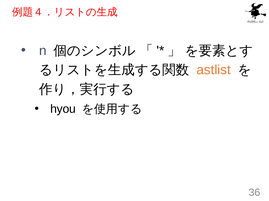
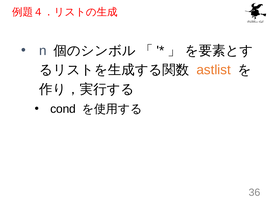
hyou: hyou -> cond (63, 109)
